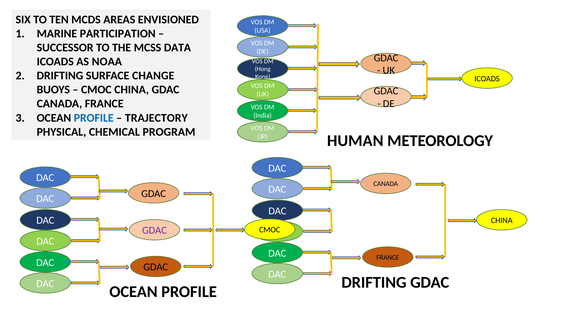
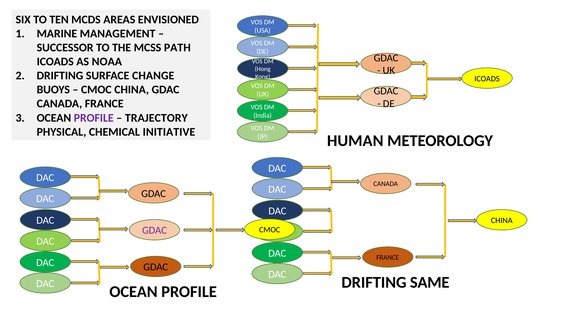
PARTICIPATION: PARTICIPATION -> MANAGEMENT (118, 34)
DATA: DATA -> PATH (177, 48)
PROFILE colour: blue -> purple (94, 118)
PROGRAM: PROGRAM -> INITIATIVE (169, 132)
DRIFTING GDAC: GDAC -> SAME (430, 282)
